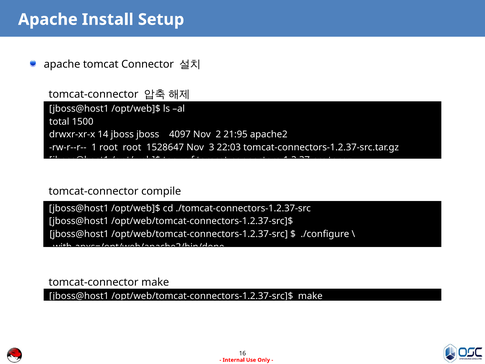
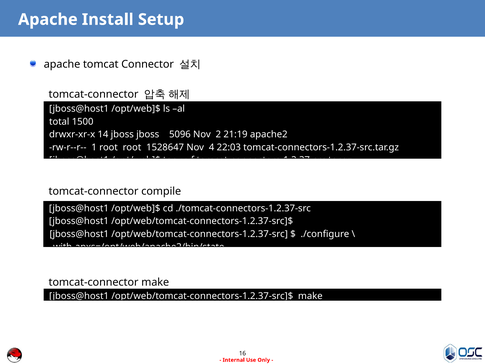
4097: 4097 -> 5096 (180, 134)
21:95: 21:95 -> 21:19 (236, 134)
3: 3 -> 4 (212, 147)
--with-apxs=/opt/web/apache2/bin/done: --with-apxs=/opt/web/apache2/bin/done -> --with-apxs=/opt/web/apache2/bin/state (136, 247)
